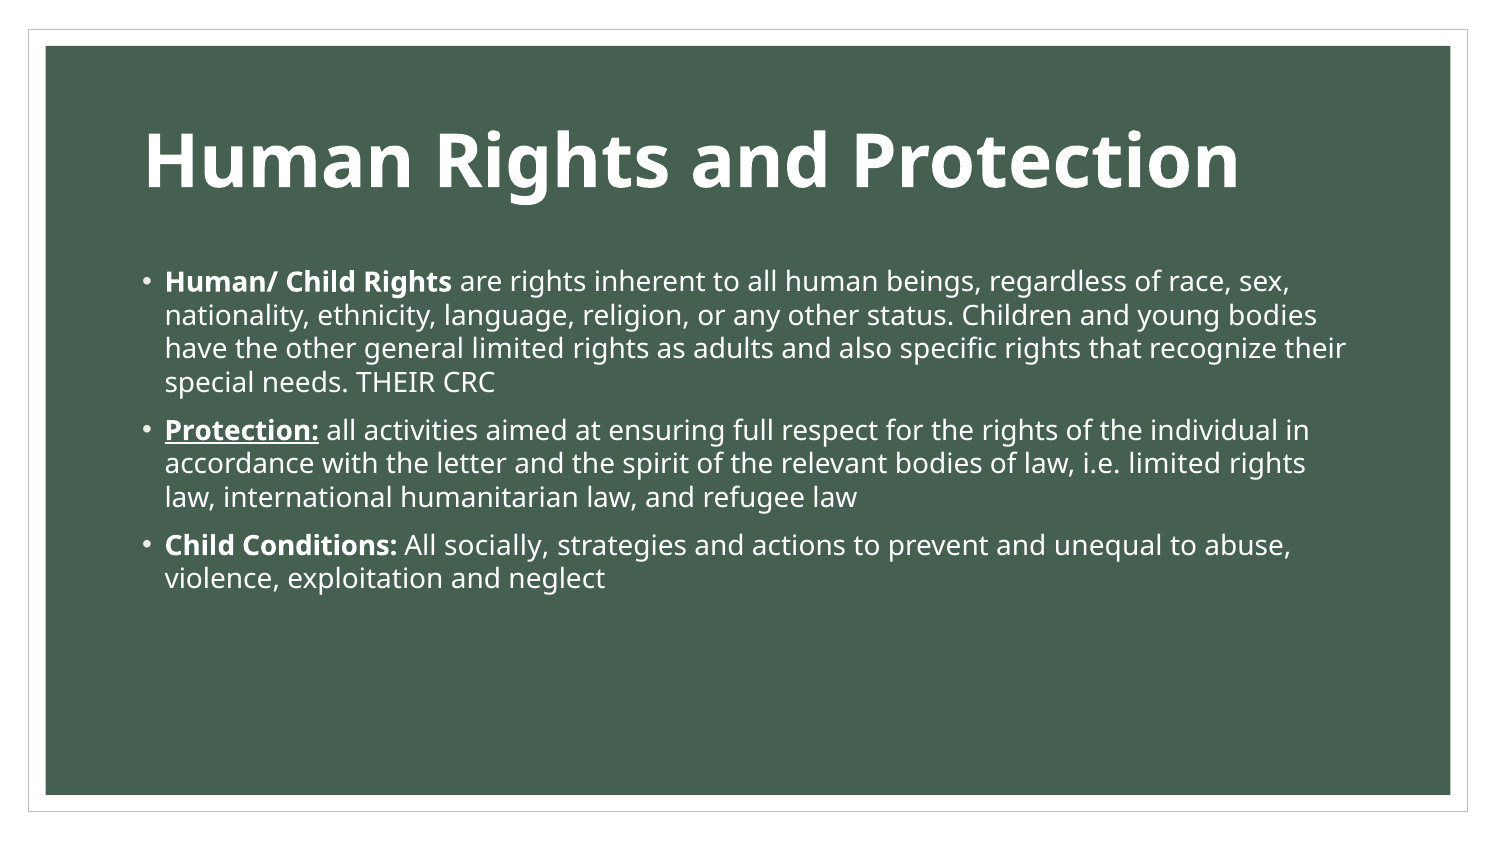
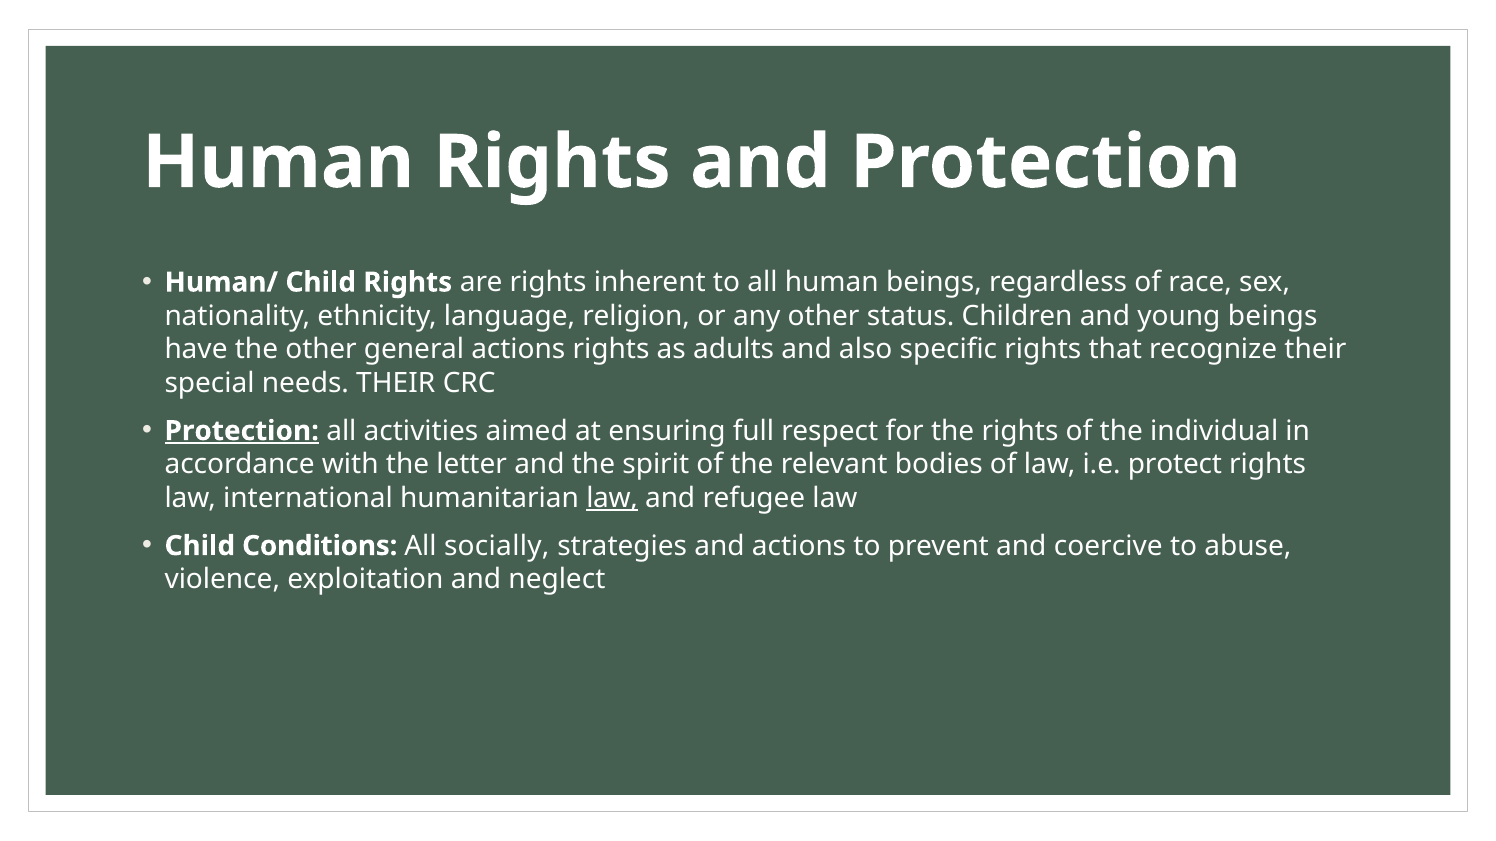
young bodies: bodies -> beings (1273, 316)
general limited: limited -> actions (518, 350)
i.e limited: limited -> protect (1175, 465)
law underline: none -> present (612, 498)
unequal: unequal -> coercive (1108, 546)
